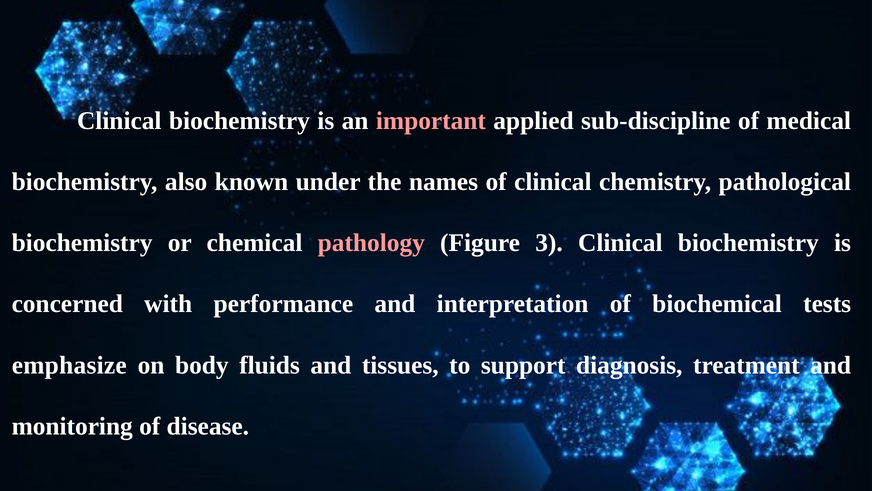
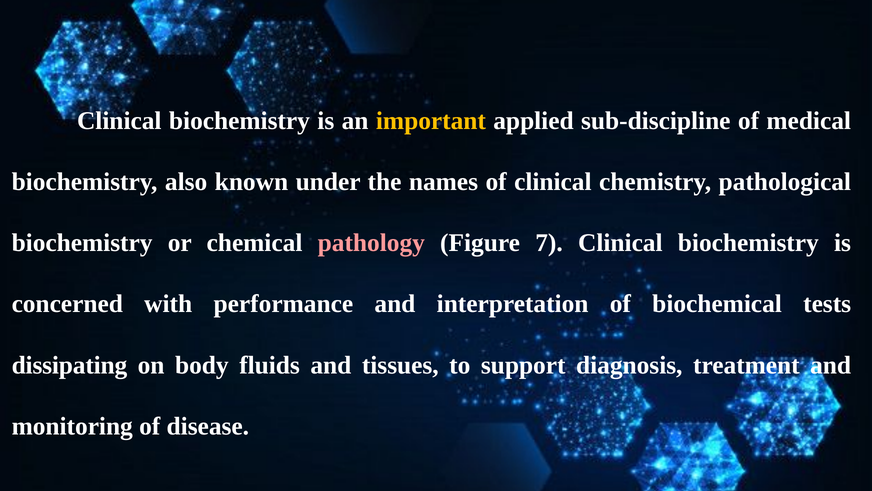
important colour: pink -> yellow (431, 121)
3: 3 -> 7 (549, 243)
emphasize: emphasize -> dissipating (69, 365)
